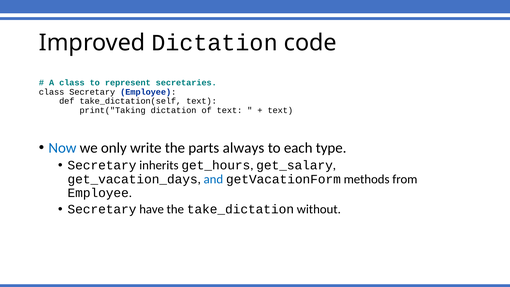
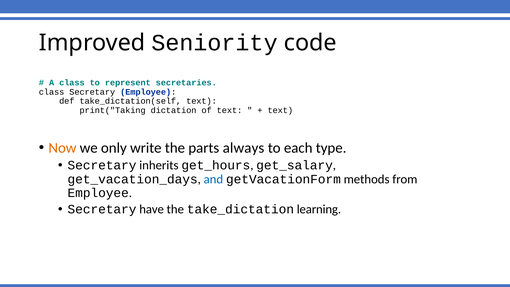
Improved Dictation: Dictation -> Seniority (215, 43)
Now colour: blue -> orange (62, 148)
without: without -> learning (319, 209)
